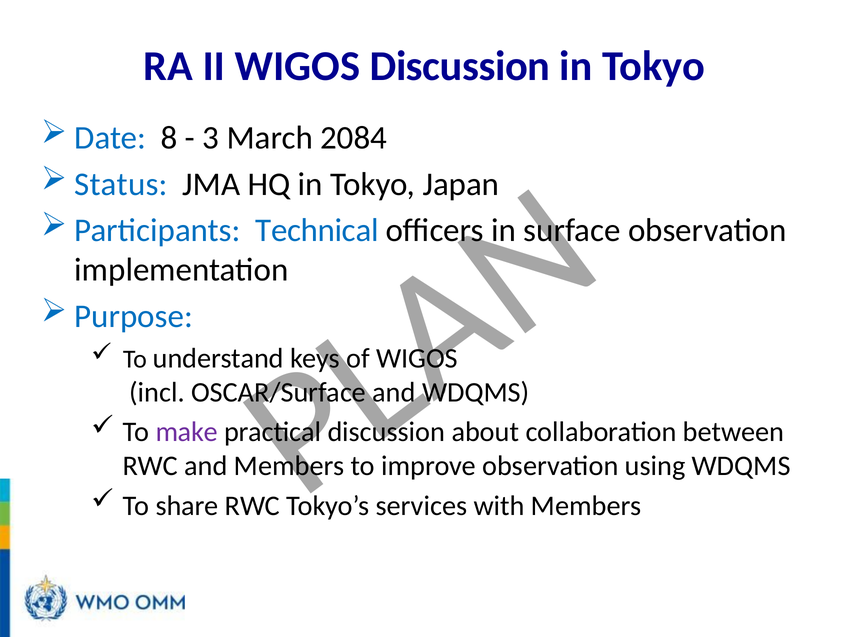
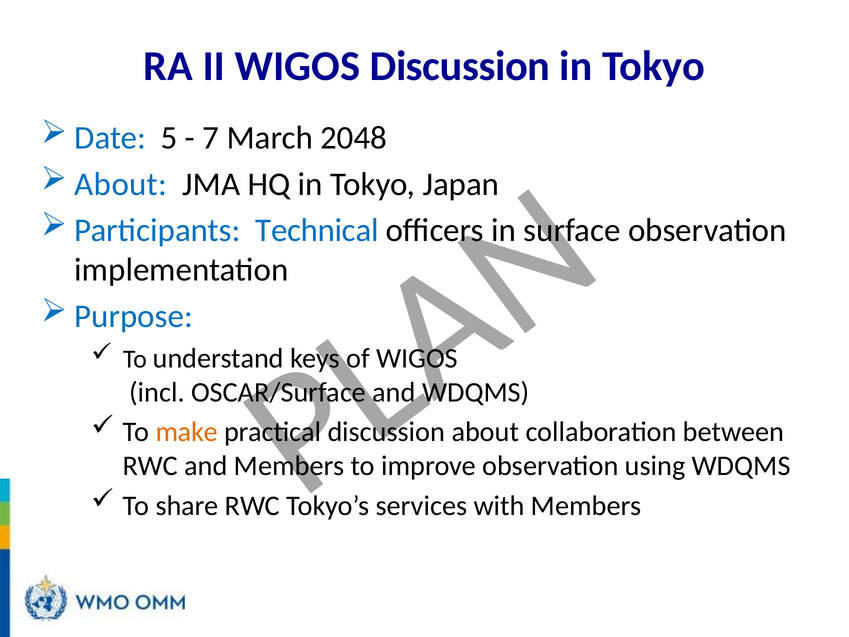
8: 8 -> 5 (169, 138)
3: 3 -> 7 (211, 138)
2084: 2084 -> 2048 (354, 138)
Status: Status -> About (121, 184)
make colour: purple -> orange (187, 432)
